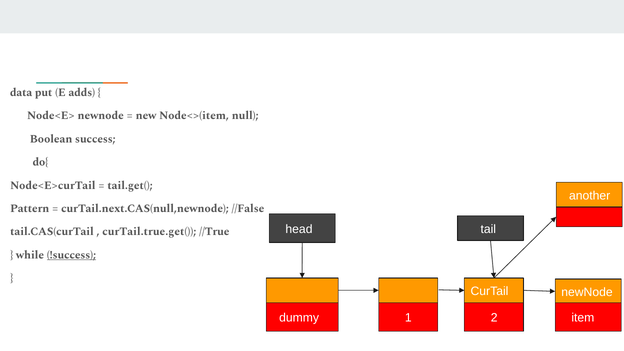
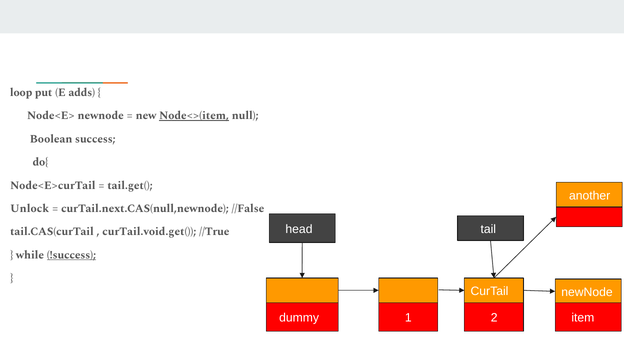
data: data -> loop (21, 92)
Node<>(item underline: none -> present (194, 116)
Pattern: Pattern -> Unlock (30, 209)
curTail.true.get(: curTail.true.get( -> curTail.void.get( (149, 232)
